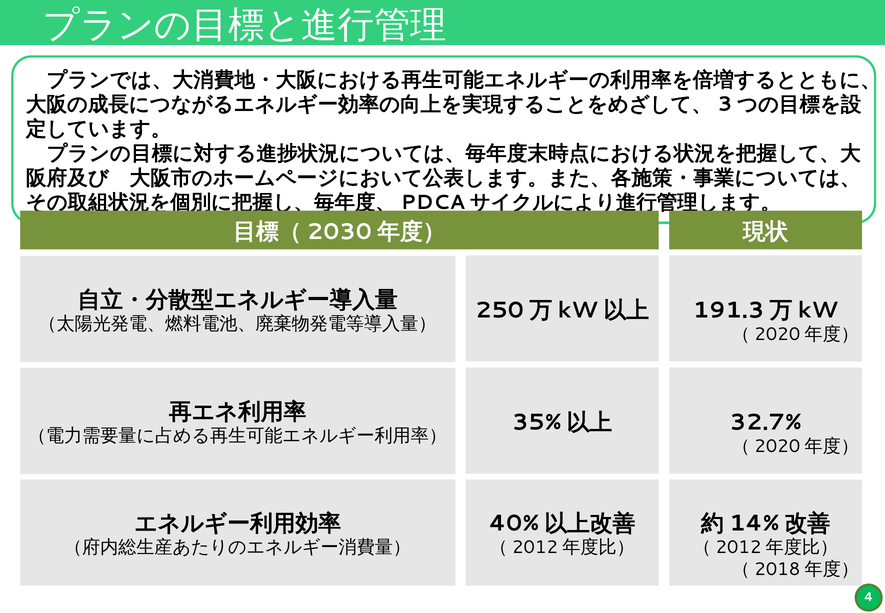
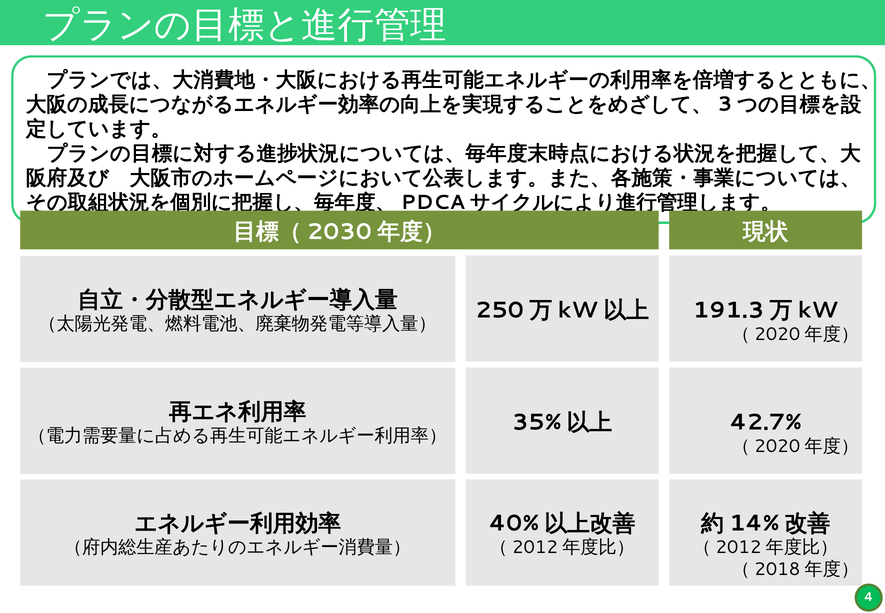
32.7%: 32.7% -> 42.7% (766, 422)
